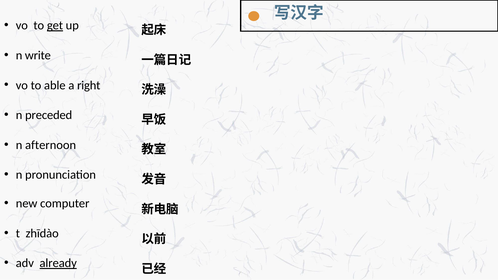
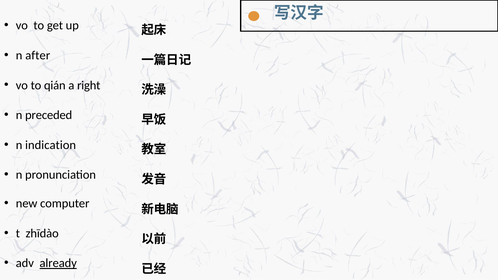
get underline: present -> none (55, 26)
write: write -> after (38, 55)
able: able -> qián (55, 85)
afternoon: afternoon -> indication (51, 145)
